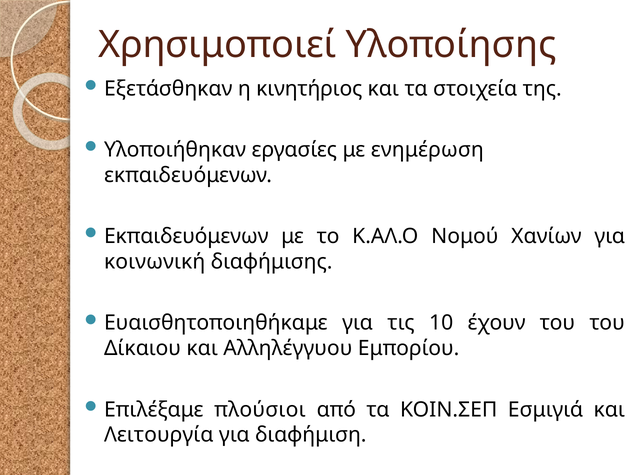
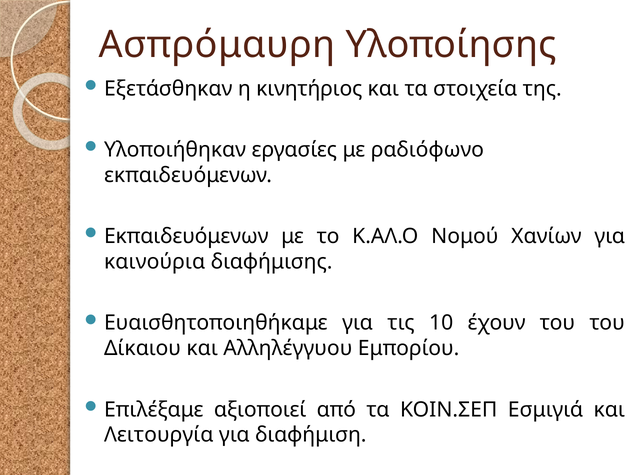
Χρησιμοποιεί: Χρησιμοποιεί -> Ασπρόμαυρη (217, 45)
ενημέρωση: ενημέρωση -> ραδιόφωνο (427, 150)
κοινωνική: κοινωνική -> καινούρια (155, 262)
πλούσιοι: πλούσιοι -> αξιοποιεί (260, 410)
